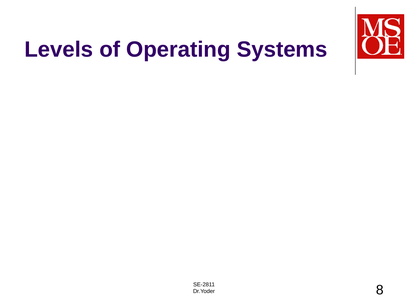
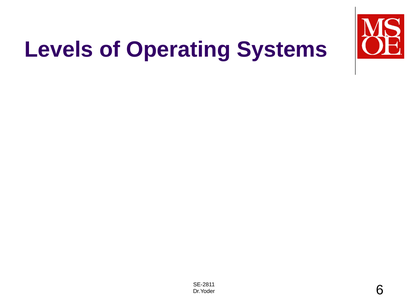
8: 8 -> 6 (380, 290)
